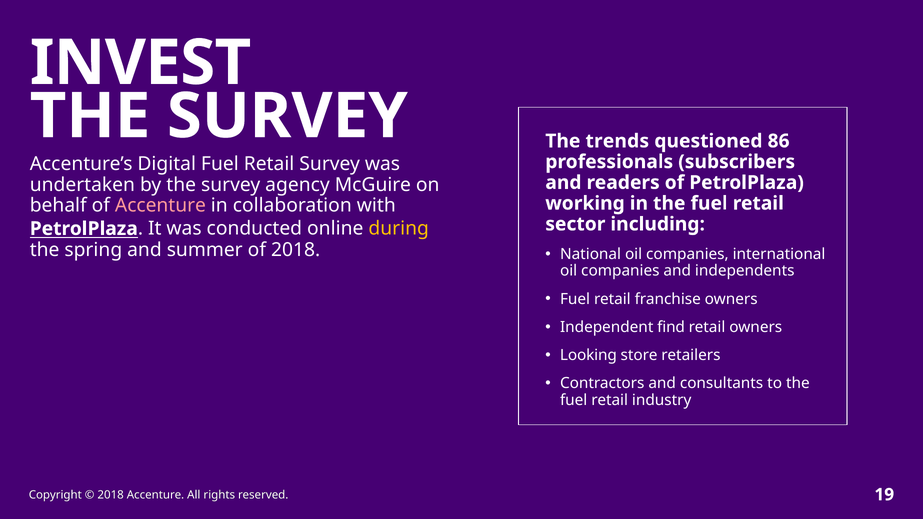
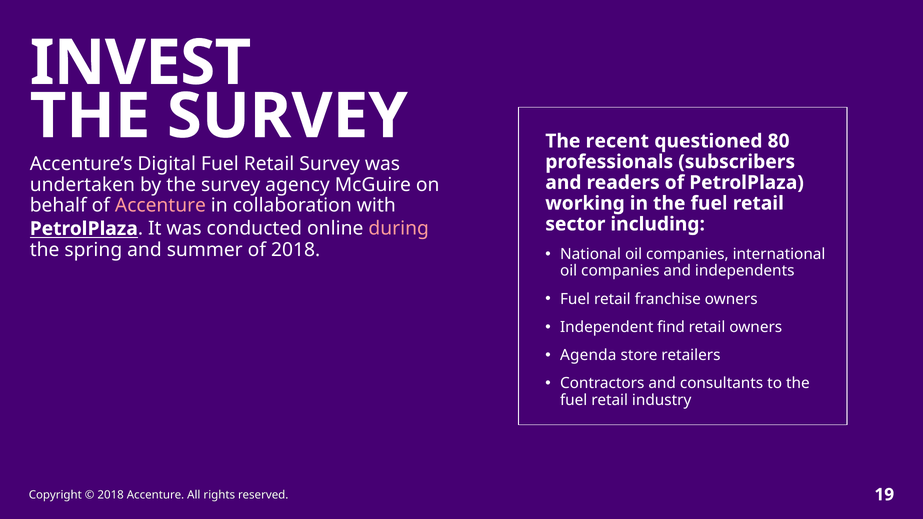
trends: trends -> recent (617, 141)
86: 86 -> 80 (779, 141)
during colour: yellow -> pink (399, 229)
Looking: Looking -> Agenda (588, 355)
